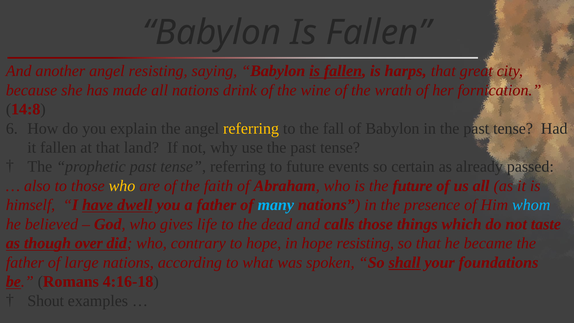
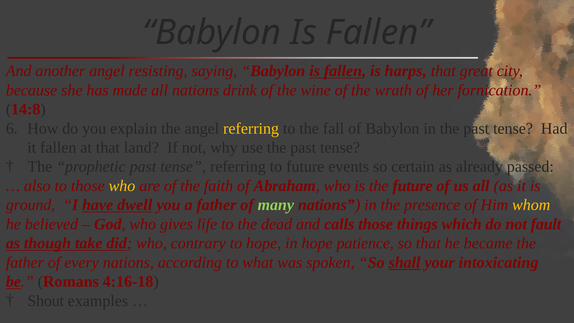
himself: himself -> ground (31, 205)
many colour: light blue -> light green (276, 205)
whom colour: light blue -> yellow (531, 205)
taste: taste -> fault (546, 224)
over: over -> take (89, 243)
hope resisting: resisting -> patience (365, 243)
large: large -> every (82, 262)
foundations: foundations -> intoxicating (499, 262)
